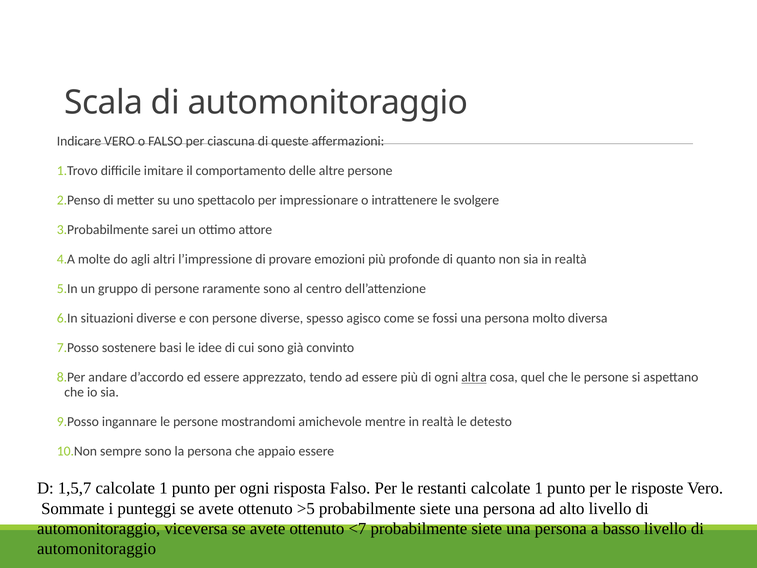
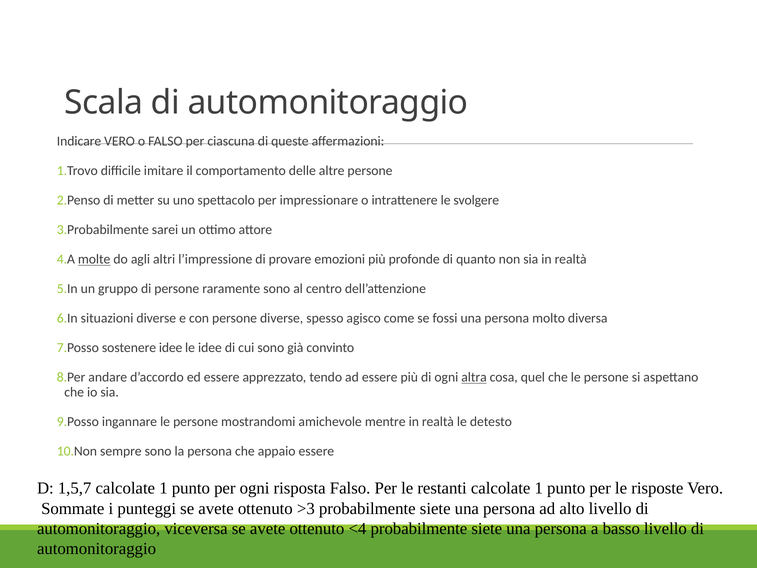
molte underline: none -> present (94, 259)
sostenere basi: basi -> idee (171, 348)
>5: >5 -> >3 (306, 508)
<7: <7 -> <4 (357, 528)
